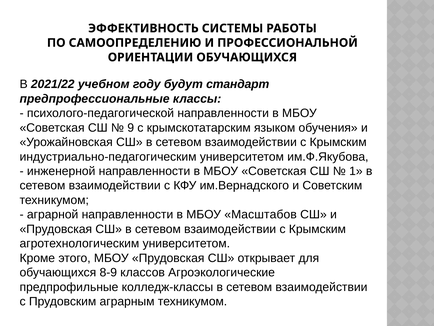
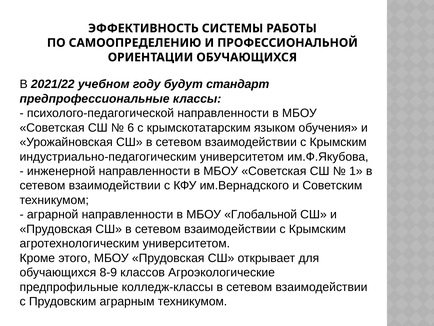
9: 9 -> 6 (131, 128)
Масштабов: Масштабов -> Глобальной (261, 214)
